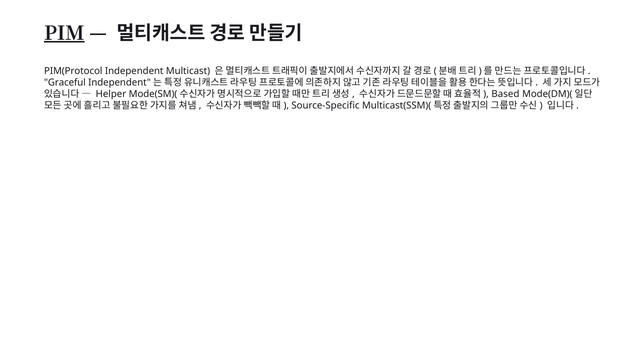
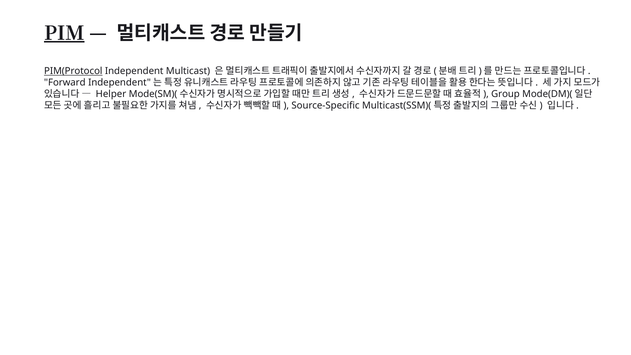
PIM(Protocol underline: none -> present (73, 71)
Graceful: Graceful -> Forward (65, 83)
Based: Based -> Group (505, 94)
